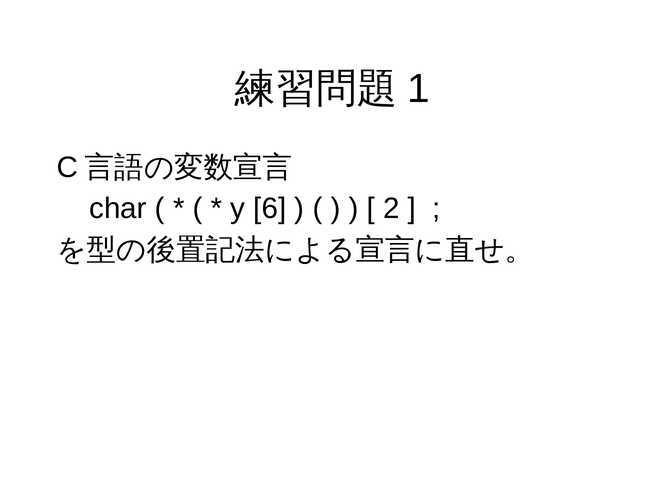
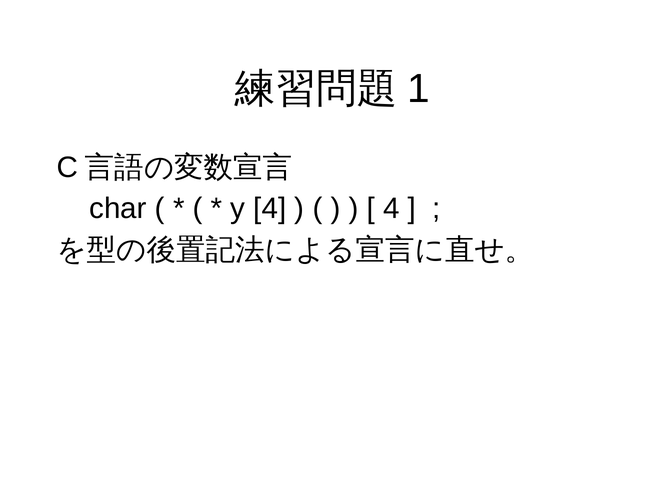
y 6: 6 -> 4 (270, 209)
2: 2 -> 4 (391, 209)
